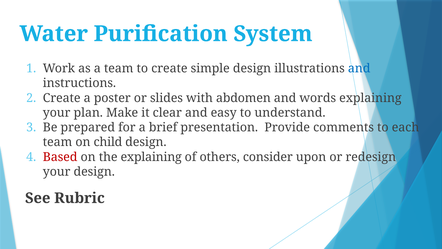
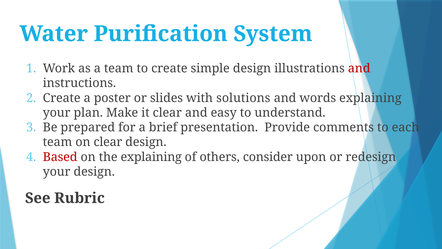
and colour: blue -> red (359, 68)
abdomen: abdomen -> solutions (243, 98)
on child: child -> clear (108, 142)
